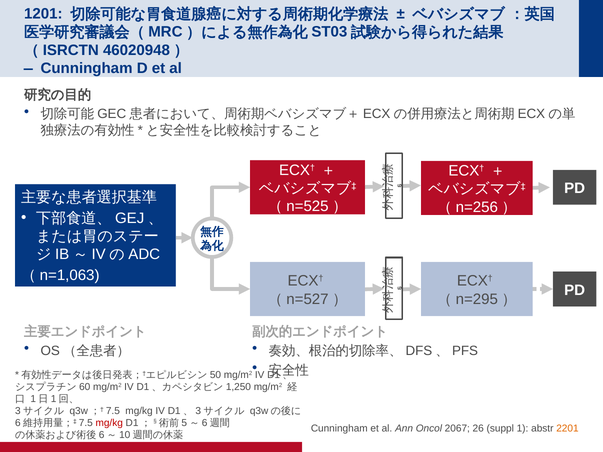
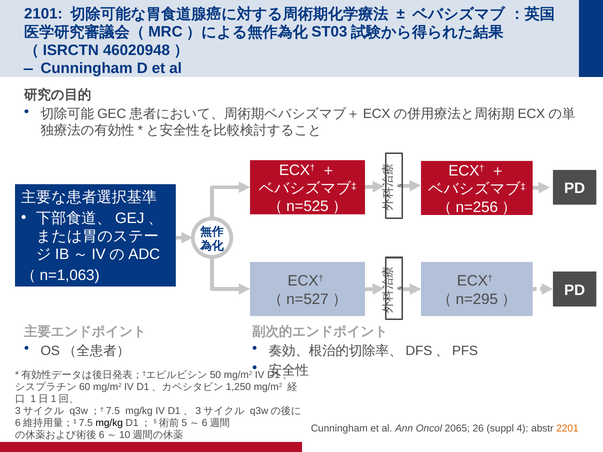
1201: 1201 -> 2101 (43, 14)
mg/kg colour: red -> black (109, 423)
2067: 2067 -> 2065 (457, 429)
1: 1 -> 4 (523, 429)
